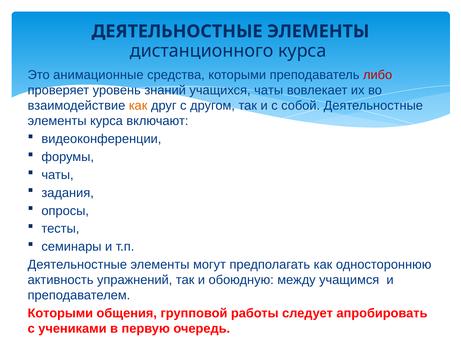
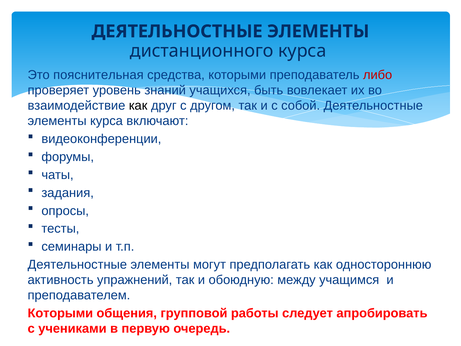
анимационные: анимационные -> пояснительная (98, 75)
учащихся чаты: чаты -> быть (269, 90)
как colour: orange -> black (138, 106)
